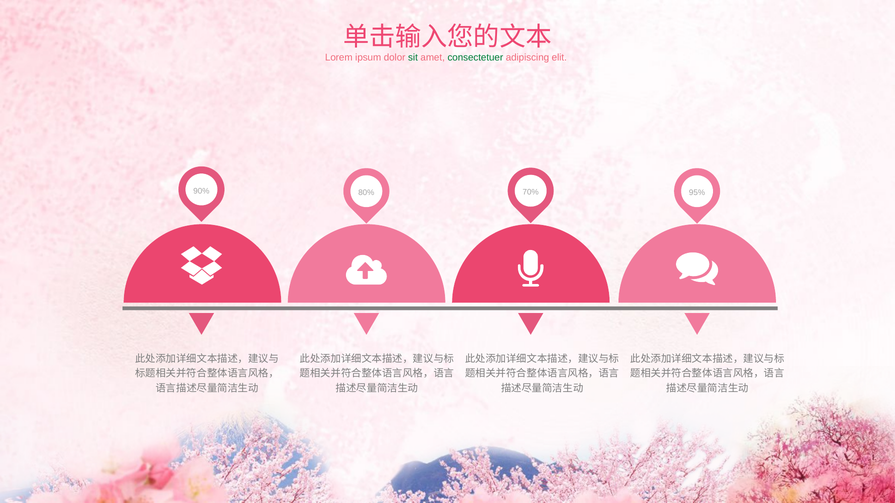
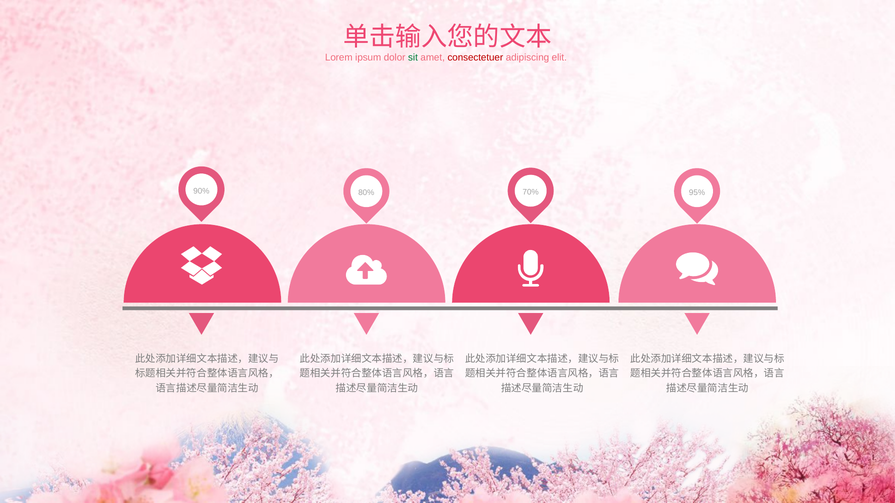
consectetuer colour: green -> red (475, 58)
